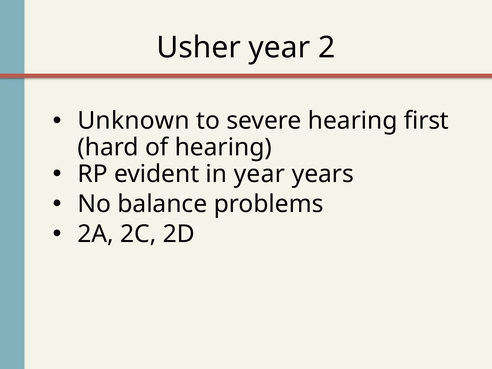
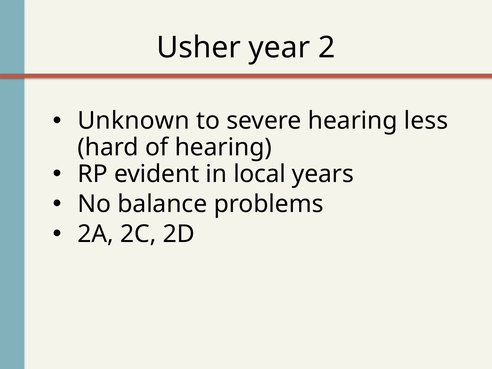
first: first -> less (426, 121)
in year: year -> local (260, 174)
